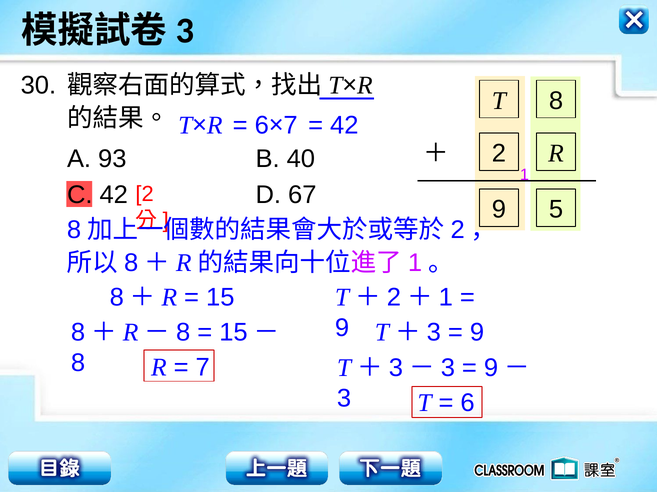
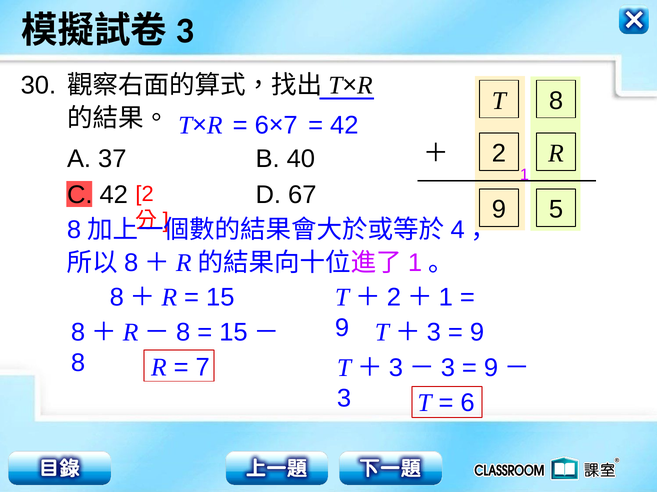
93: 93 -> 37 (112, 159)
2: 2 -> 4 (458, 230)
